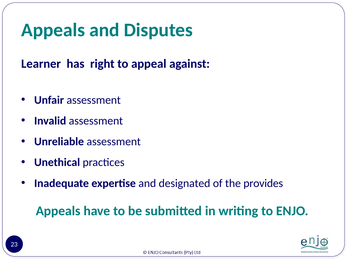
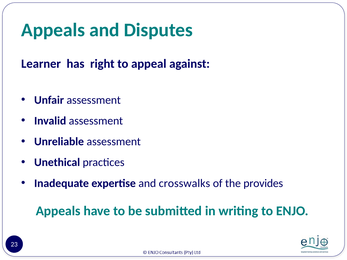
designated: designated -> crosswalks (184, 183)
